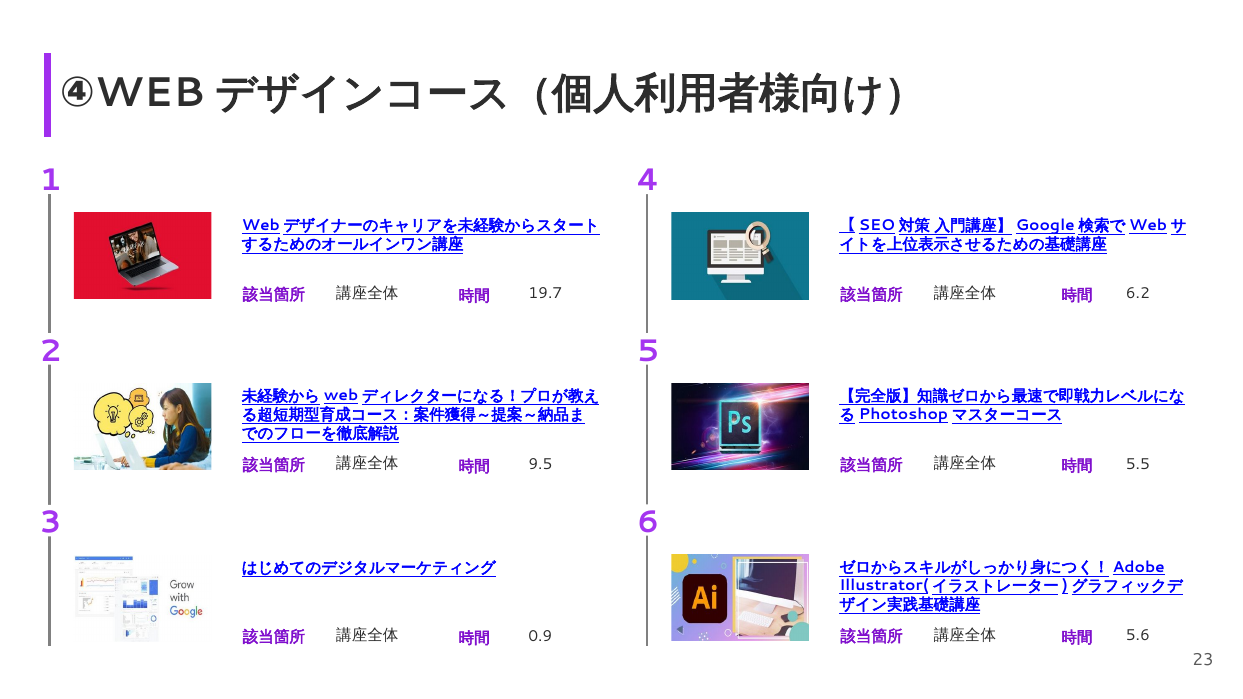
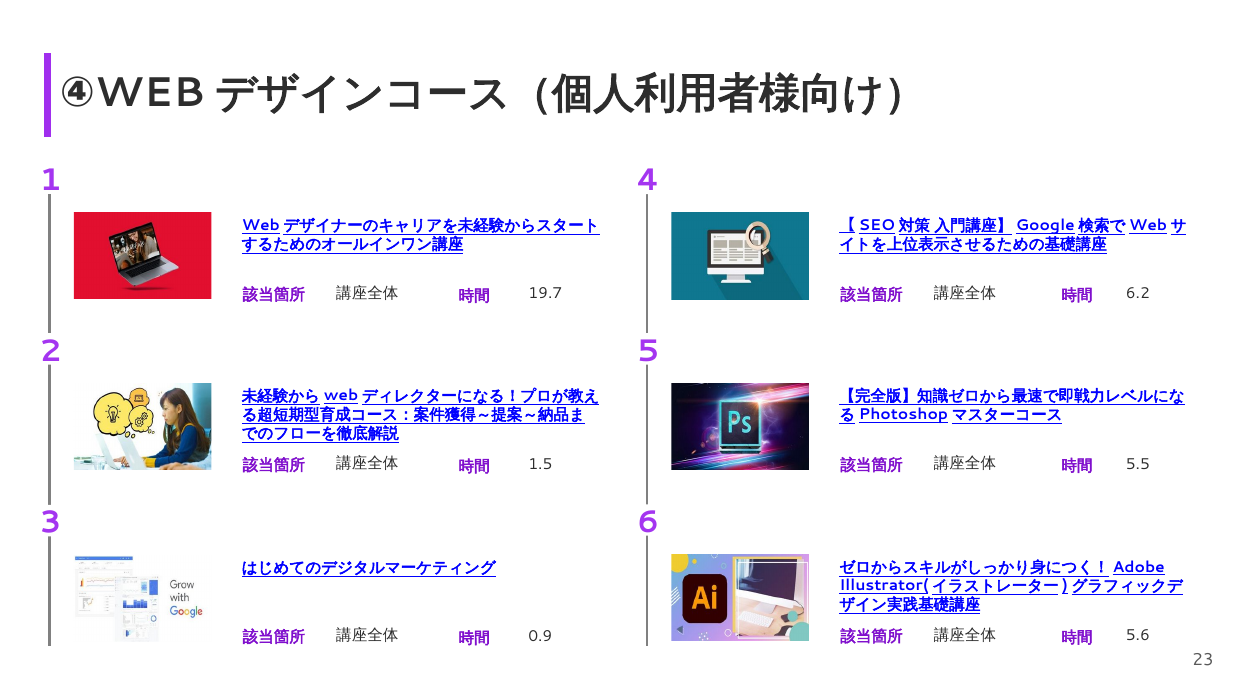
9.5: 9.5 -> 1.5 (540, 464)
